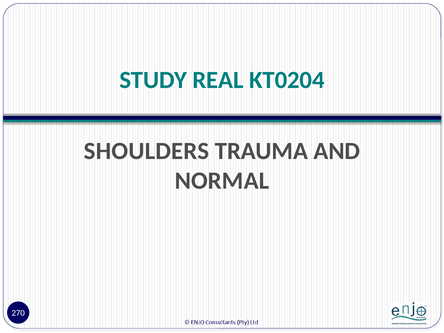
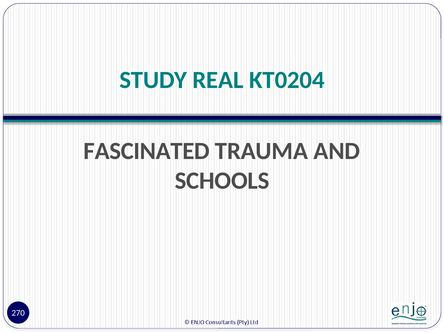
SHOULDERS: SHOULDERS -> FASCINATED (147, 151)
NORMAL: NORMAL -> SCHOOLS (222, 181)
